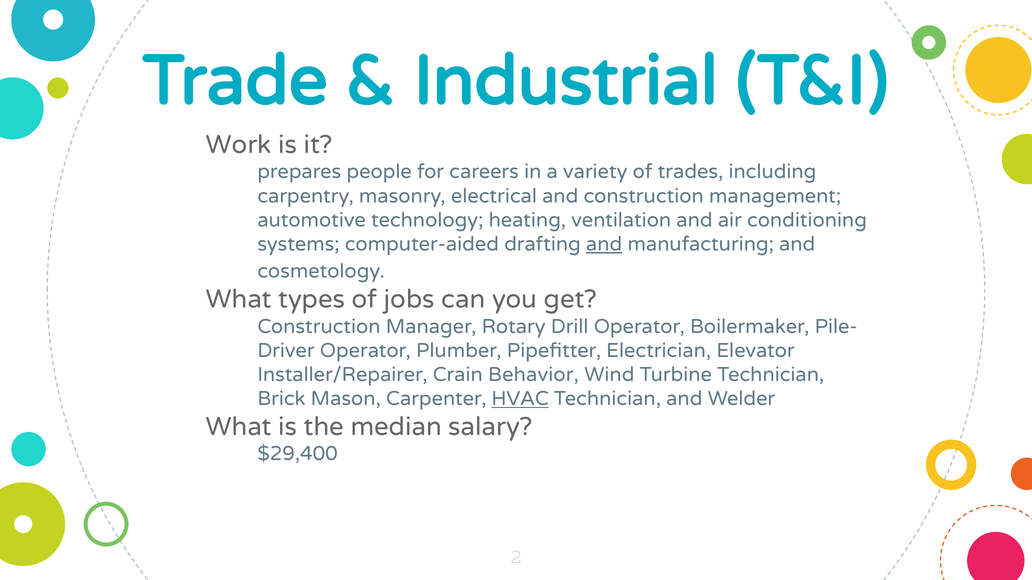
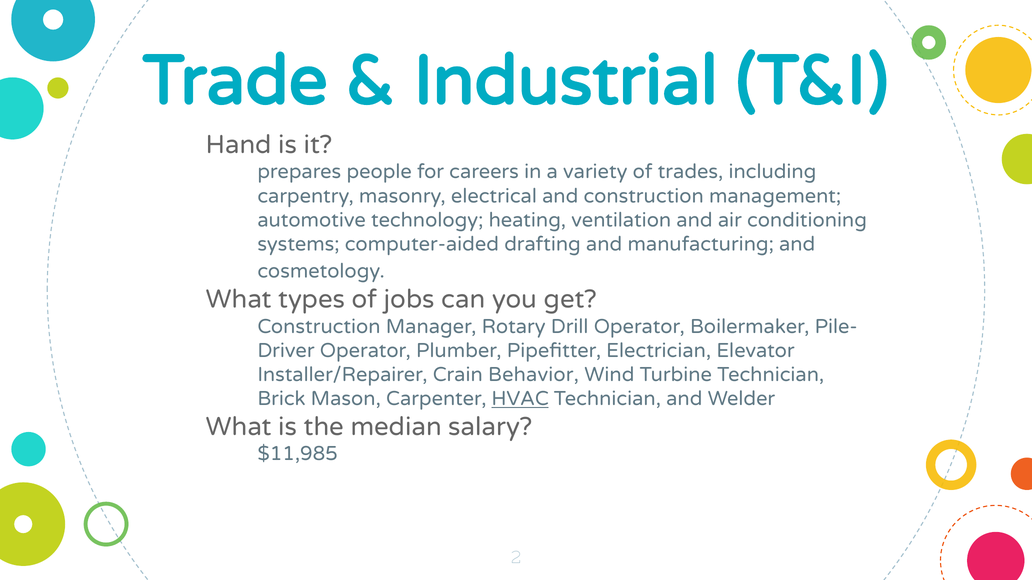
Work: Work -> Hand (239, 145)
and underline: present -> none (604, 244)
$29,400: $29,400 -> $11,985 (298, 454)
